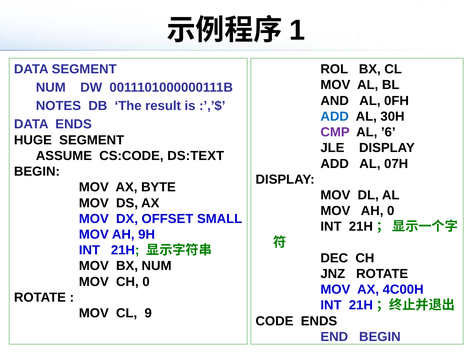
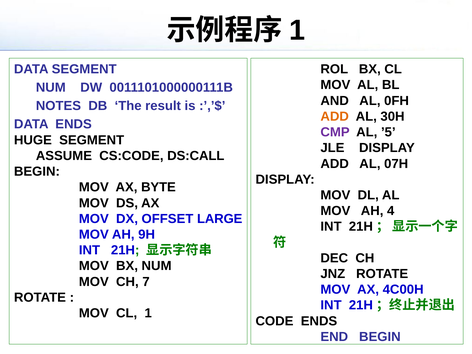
ADD colour: blue -> orange (335, 116)
’6: ’6 -> ’5 (388, 132)
DS:TEXT: DS:TEXT -> DS:CALL (196, 156)
AH 0: 0 -> 4 (391, 211)
SMALL: SMALL -> LARGE (220, 219)
CH 0: 0 -> 7 (146, 282)
CL 9: 9 -> 1 (148, 313)
